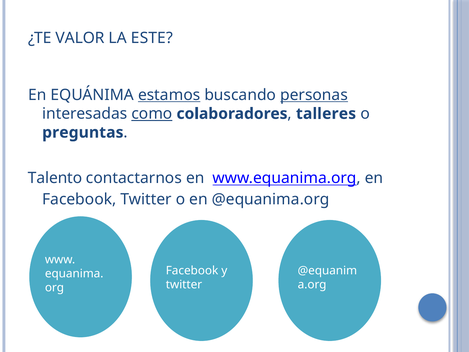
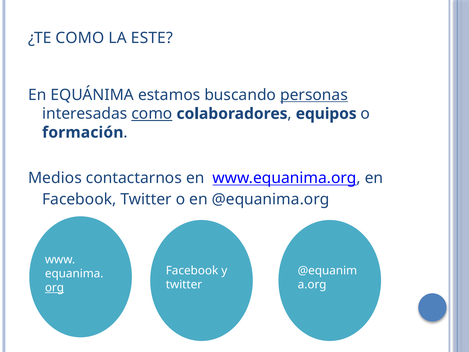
¿TE VALOR: VALOR -> COMO (80, 38)
estamos underline: present -> none (169, 95)
talleres: talleres -> equipos (326, 114)
preguntas: preguntas -> formación (83, 132)
Talento: Talento -> Medios (55, 178)
org underline: none -> present (54, 287)
